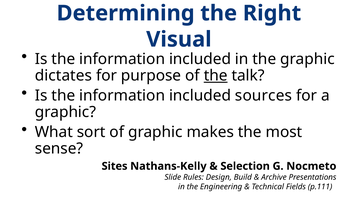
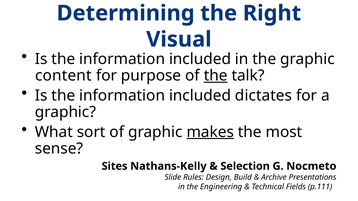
dictates: dictates -> content (63, 76)
sources: sources -> dictates (264, 96)
makes underline: none -> present (210, 132)
